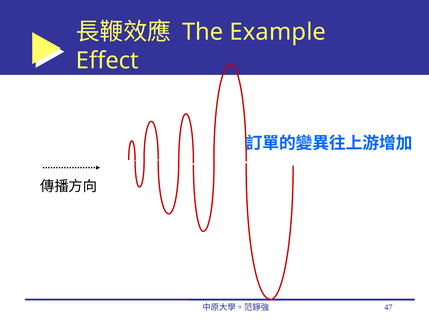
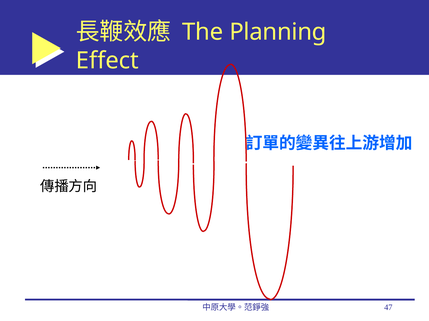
Example: Example -> Planning (278, 32)
